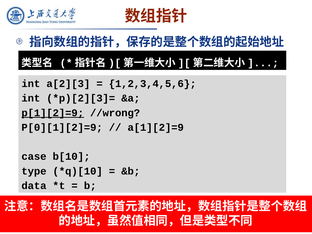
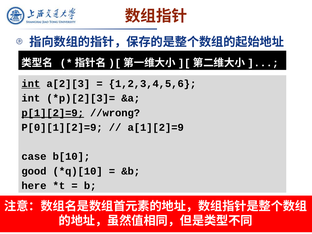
int underline: none -> present (31, 84)
type: type -> good (34, 171)
data: data -> here (34, 186)
